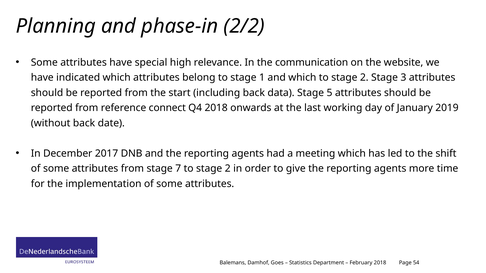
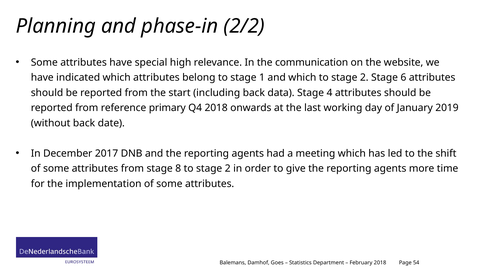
3: 3 -> 6 (403, 78)
5: 5 -> 4 (329, 93)
connect: connect -> primary (167, 108)
7: 7 -> 8 (178, 169)
